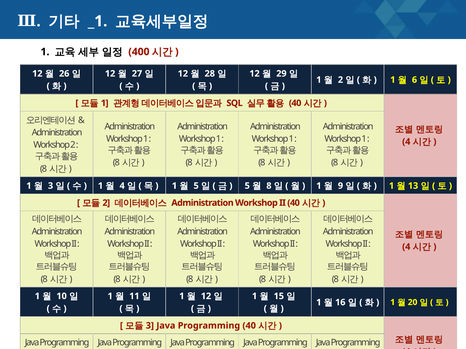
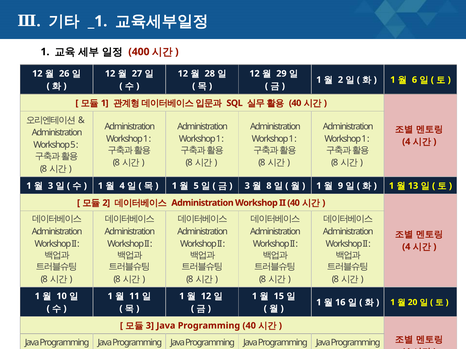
Workshop 2: 2 -> 5 (73, 145)
5: 5 -> 3 (247, 186)
